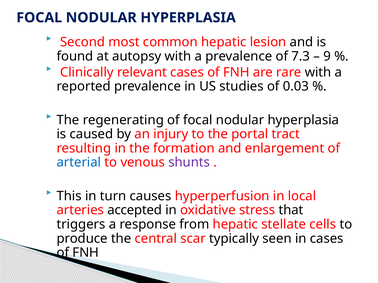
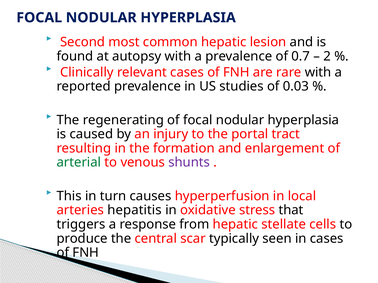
7.3: 7.3 -> 0.7 (301, 56)
9: 9 -> 2 (327, 56)
arterial colour: blue -> green (79, 163)
accepted: accepted -> hepatitis (135, 211)
